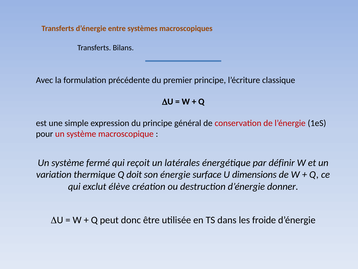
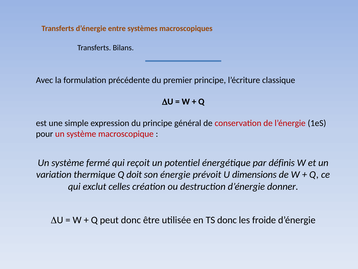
latérales: latérales -> potentiel (182, 162)
définir: définir -> définis (282, 162)
surface: surface -> prévoit (207, 174)
élève: élève -> celles (119, 186)
TS dans: dans -> donc (227, 220)
